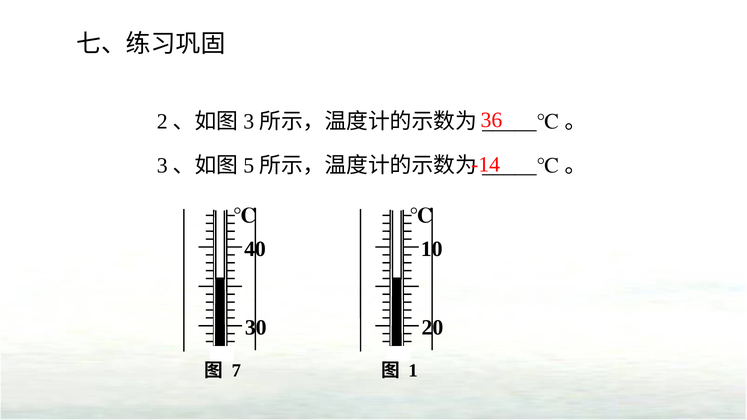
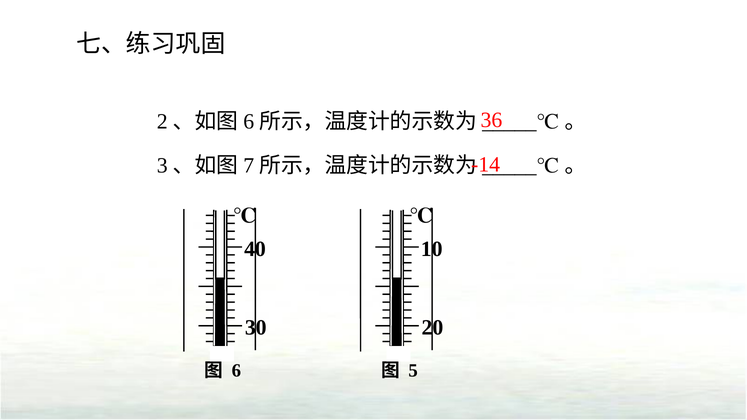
3: 3 -> 6 (249, 122)
5: 5 -> 7 (249, 166)
7: 7 -> 6 (236, 371)
1: 1 -> 5 (413, 371)
